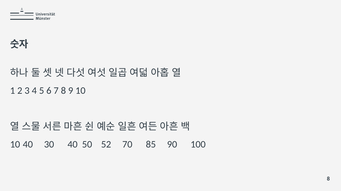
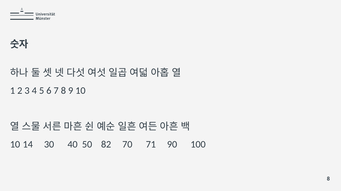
10 40: 40 -> 14 (28, 145)
52: 52 -> 82 (106, 145)
85: 85 -> 71 (151, 145)
